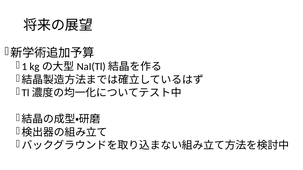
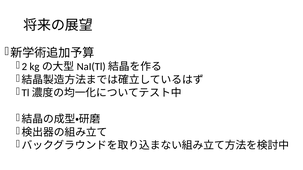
1: 1 -> 2 (24, 67)
